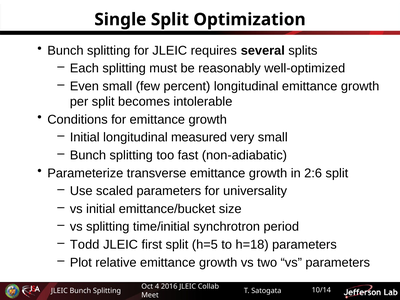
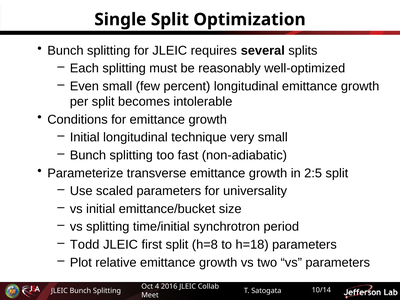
measured: measured -> technique (199, 137)
2:6: 2:6 -> 2:5 (313, 173)
h=5: h=5 -> h=8 (205, 245)
